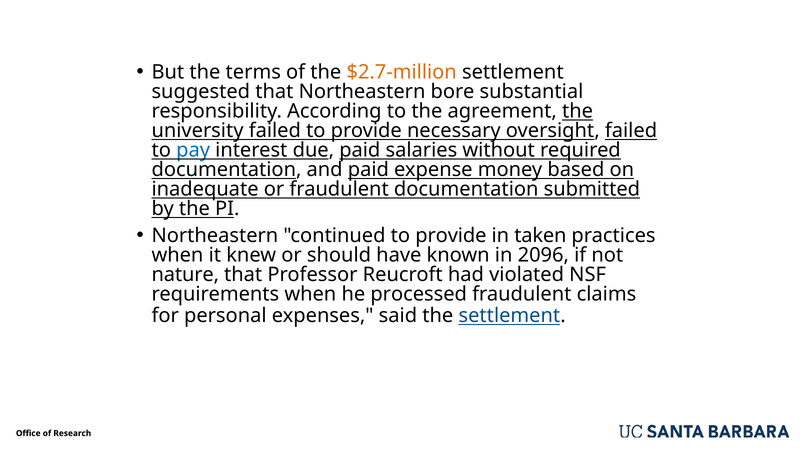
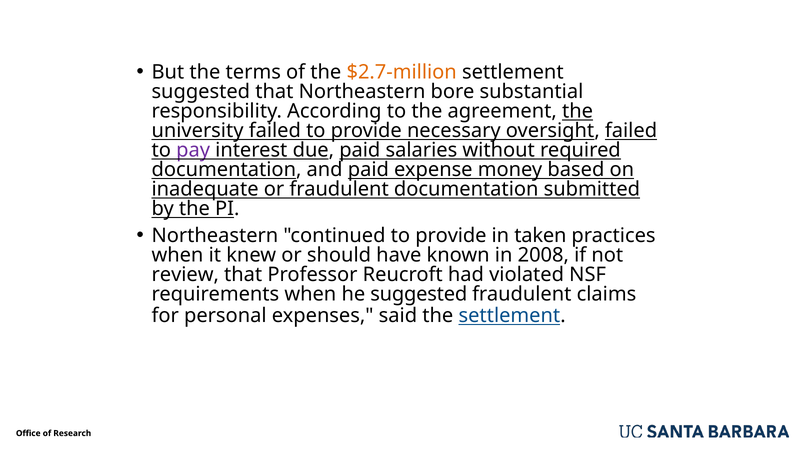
pay colour: blue -> purple (193, 150)
2096: 2096 -> 2008 (543, 255)
nature: nature -> review (185, 275)
he processed: processed -> suggested (419, 294)
